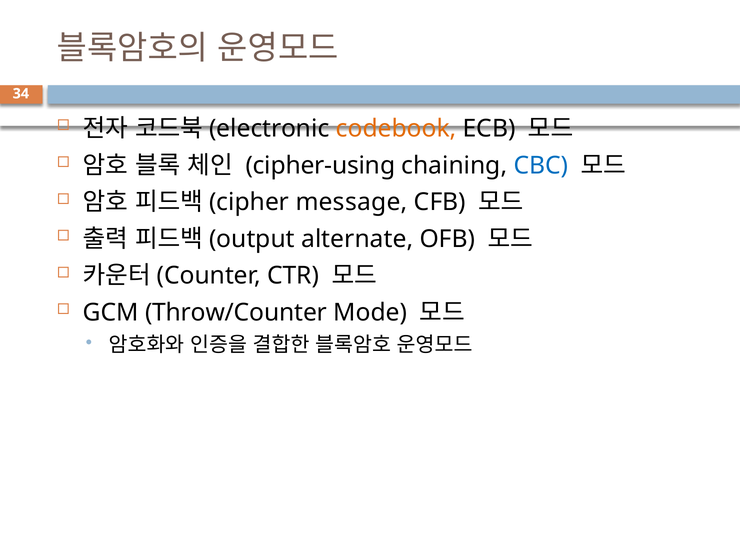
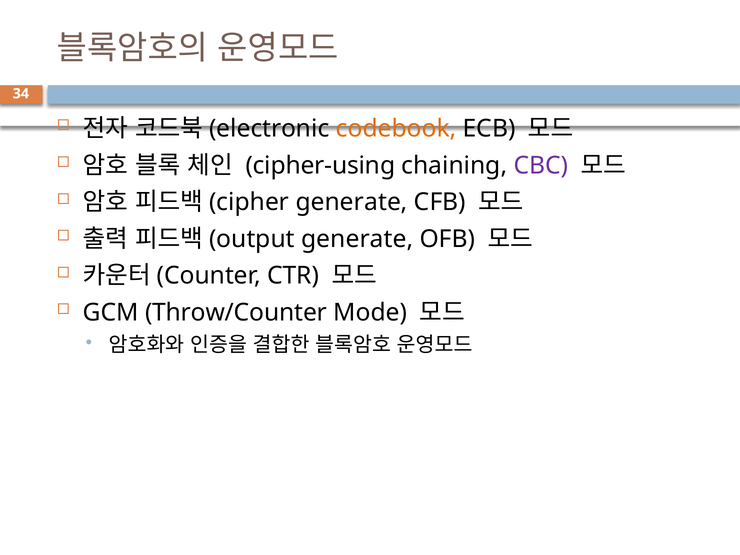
CBC colour: blue -> purple (541, 165)
message: message -> generate (352, 202)
alternate: alternate -> generate (357, 239)
